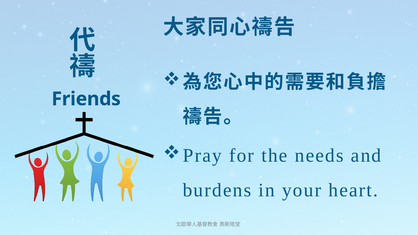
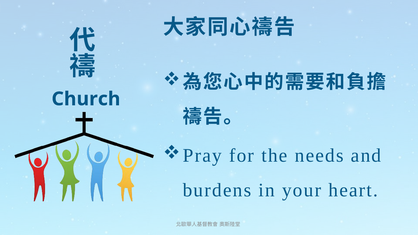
Friends: Friends -> Church (86, 99)
